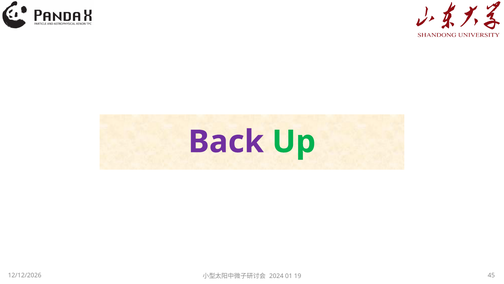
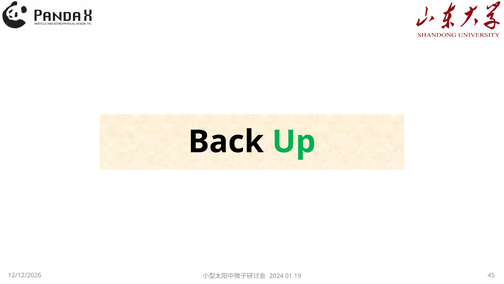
Back colour: purple -> black (226, 142)
